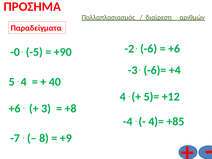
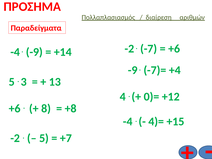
-6: -6 -> -7 (149, 49)
-0: -0 -> -4 (15, 52)
-5: -5 -> -9 (34, 52)
+90: +90 -> +14 (63, 52)
-3: -3 -> -9 (133, 70)
-6)=: -6)= -> -7)= (155, 70)
4: 4 -> 3 (24, 82)
40: 40 -> 13 (55, 82)
5)=: 5)= -> 0)= (152, 97)
3: 3 -> 8 (46, 108)
+85: +85 -> +15 (175, 122)
-7: -7 -> -2 (15, 138)
8: 8 -> 5 (44, 138)
+9: +9 -> +7 (66, 138)
